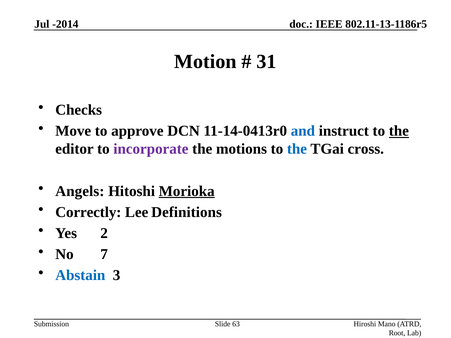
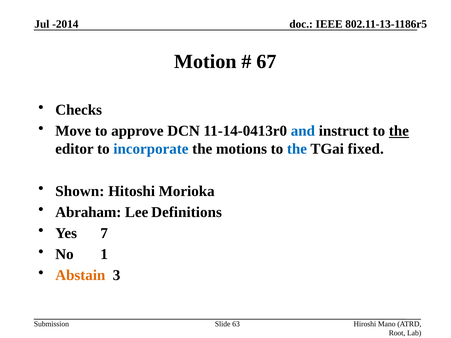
31: 31 -> 67 (267, 62)
incorporate colour: purple -> blue (151, 149)
cross: cross -> fixed (366, 149)
Angels: Angels -> Shown (80, 191)
Morioka underline: present -> none (187, 191)
Correctly: Correctly -> Abraham (88, 212)
2: 2 -> 7 (104, 233)
7: 7 -> 1 (104, 254)
Abstain colour: blue -> orange (80, 275)
